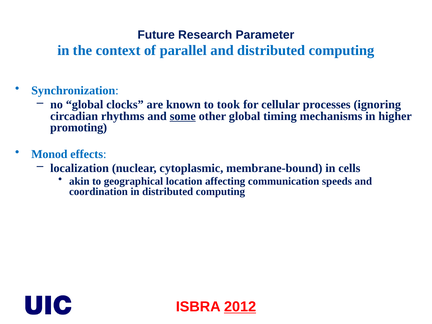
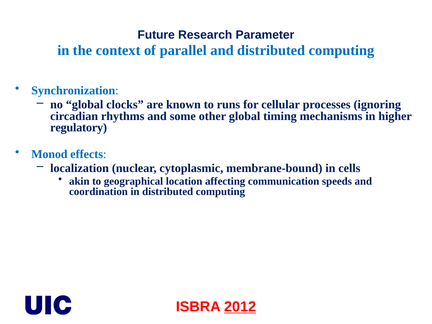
took: took -> runs (228, 105)
some underline: present -> none (183, 116)
promoting: promoting -> regulatory (79, 128)
